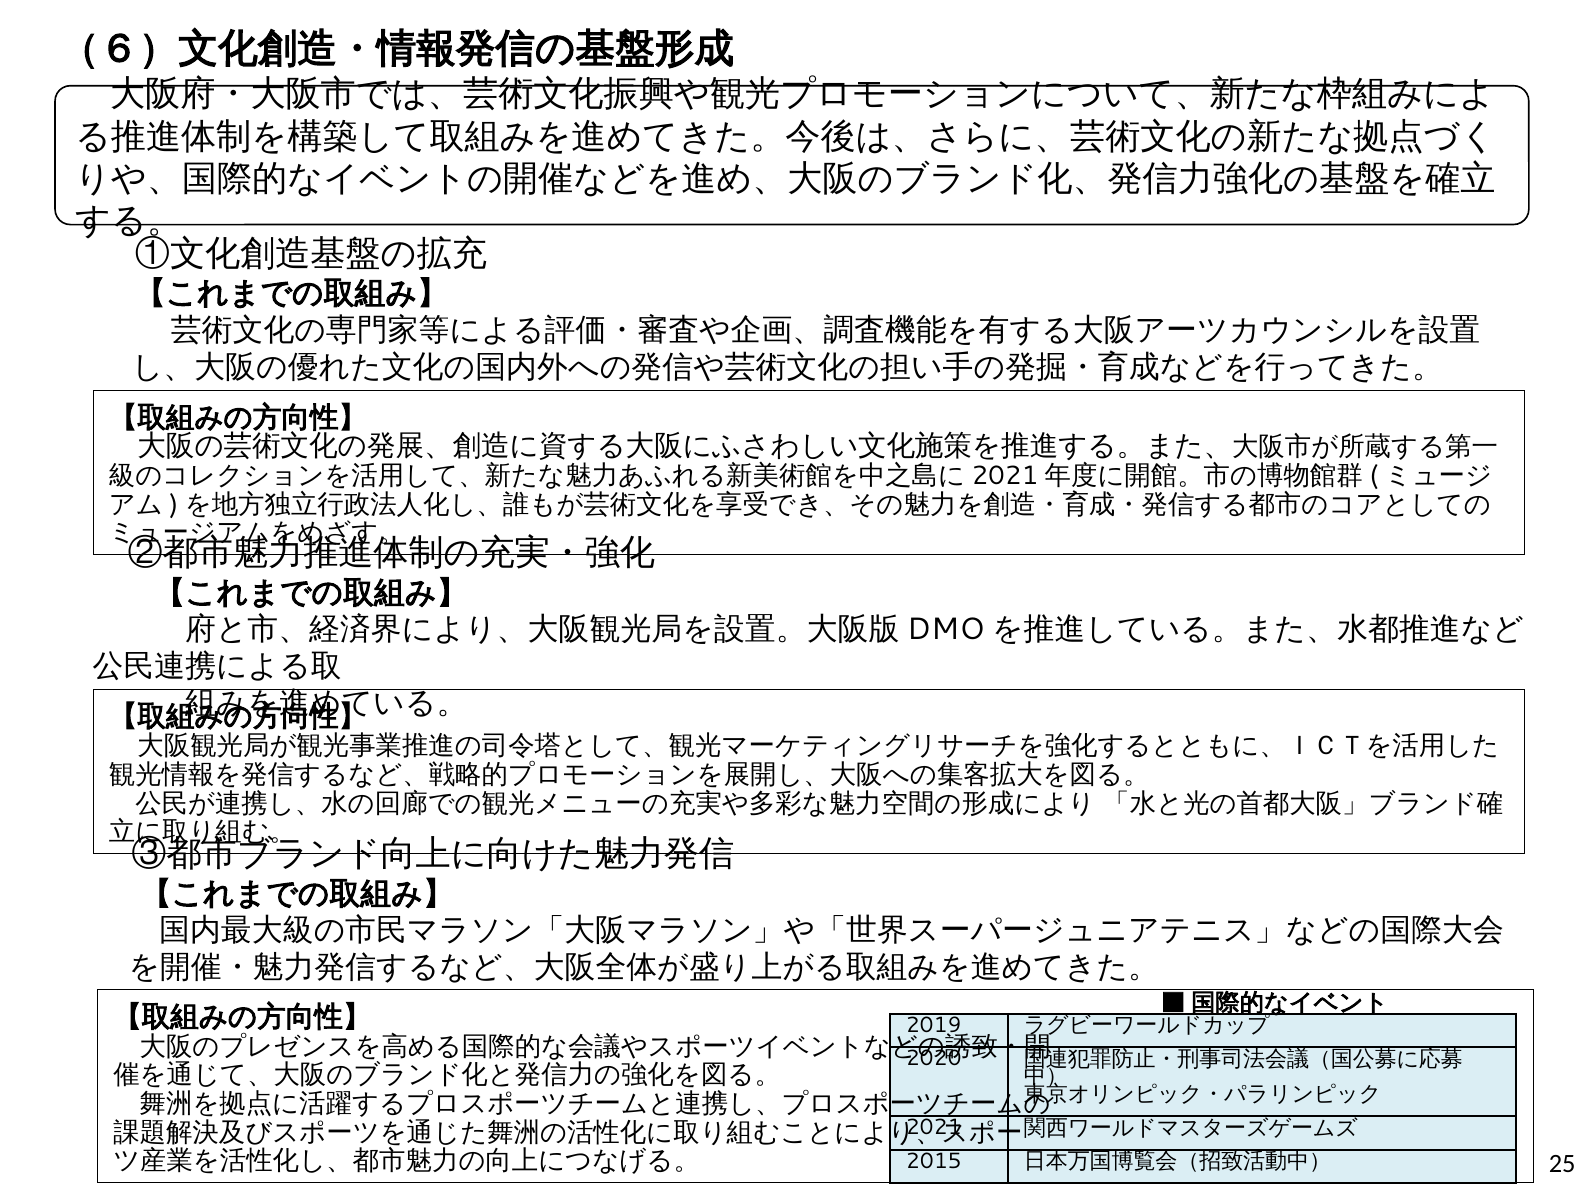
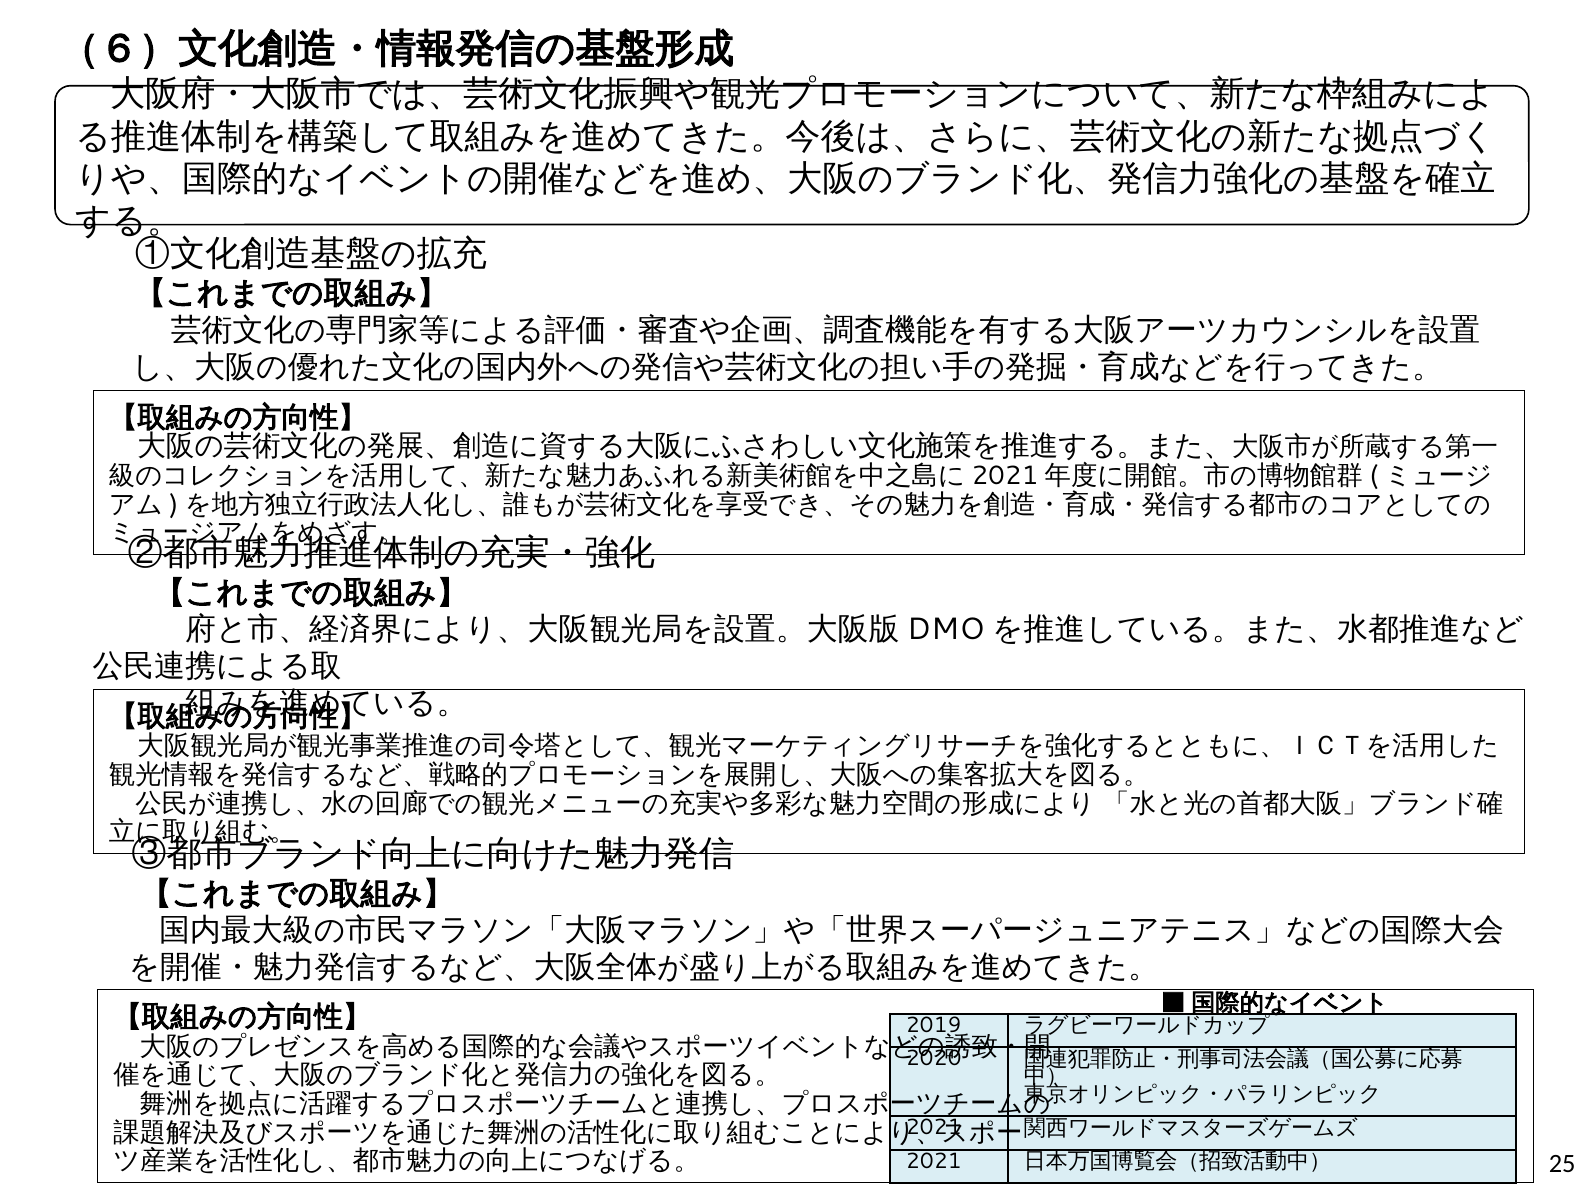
2015: 2015 -> 2021 (934, 1161)
